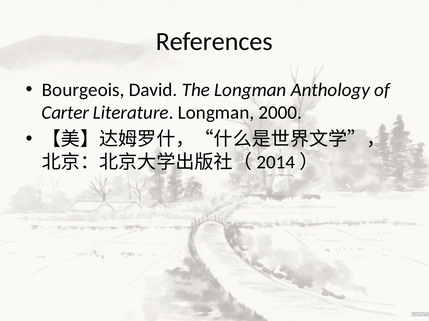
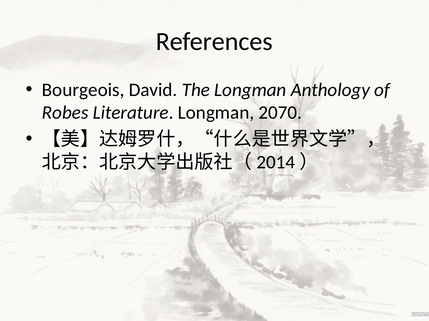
Carter: Carter -> Robes (65, 113)
2000: 2000 -> 2070 (280, 113)
